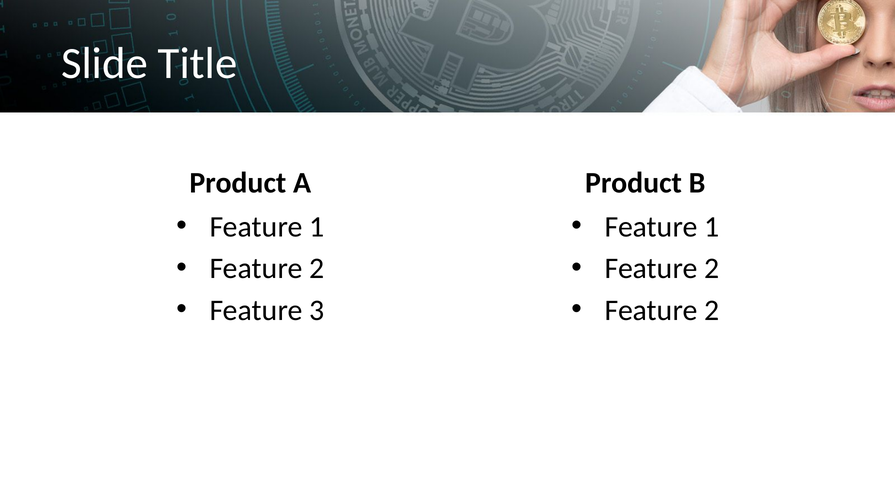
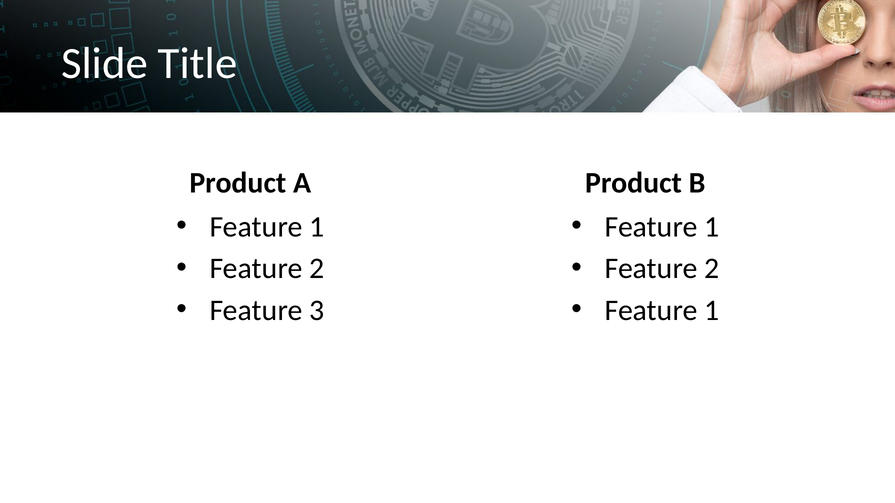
2: 2 -> 1 (712, 310)
